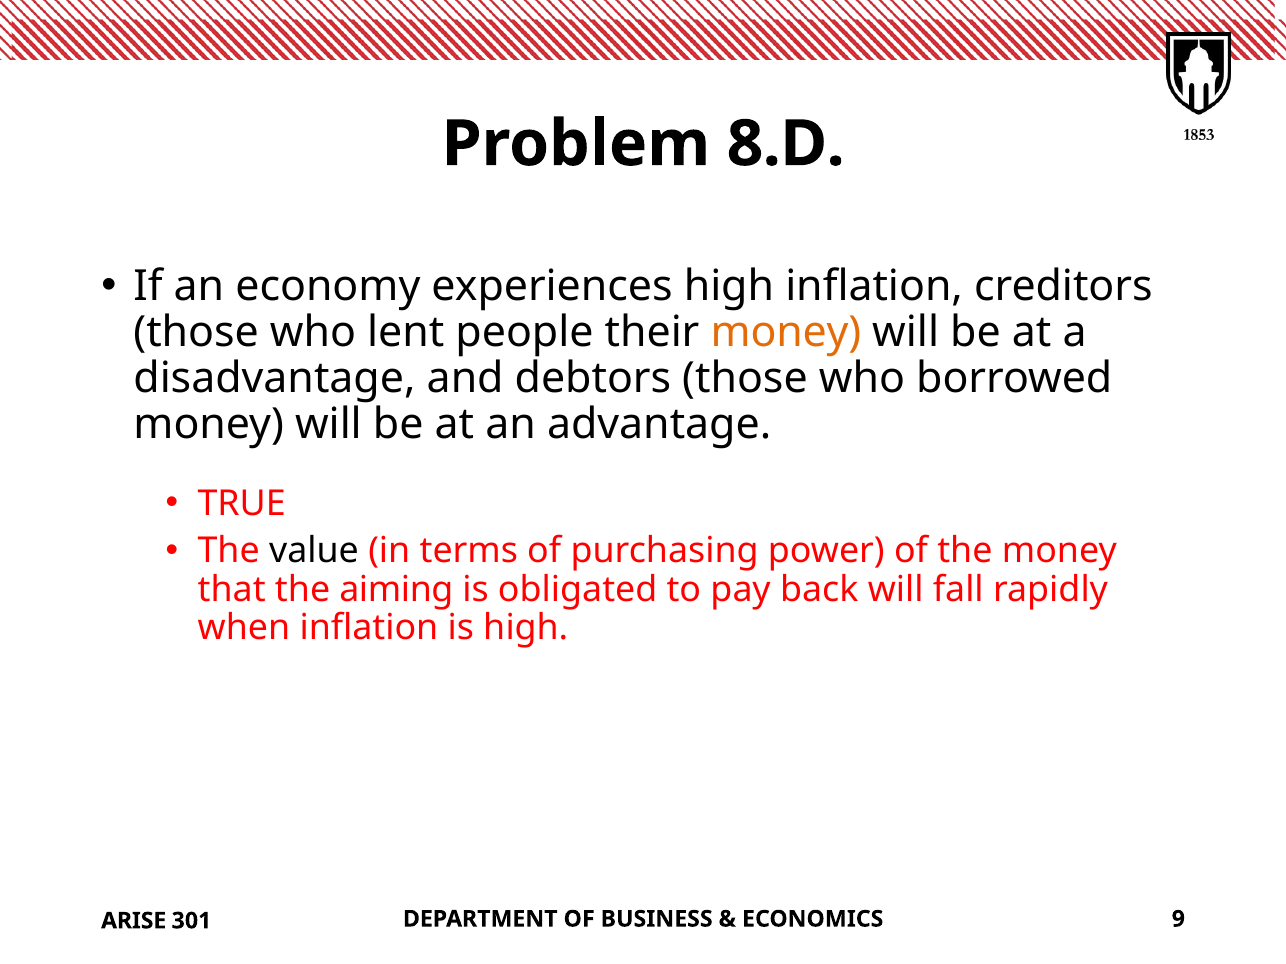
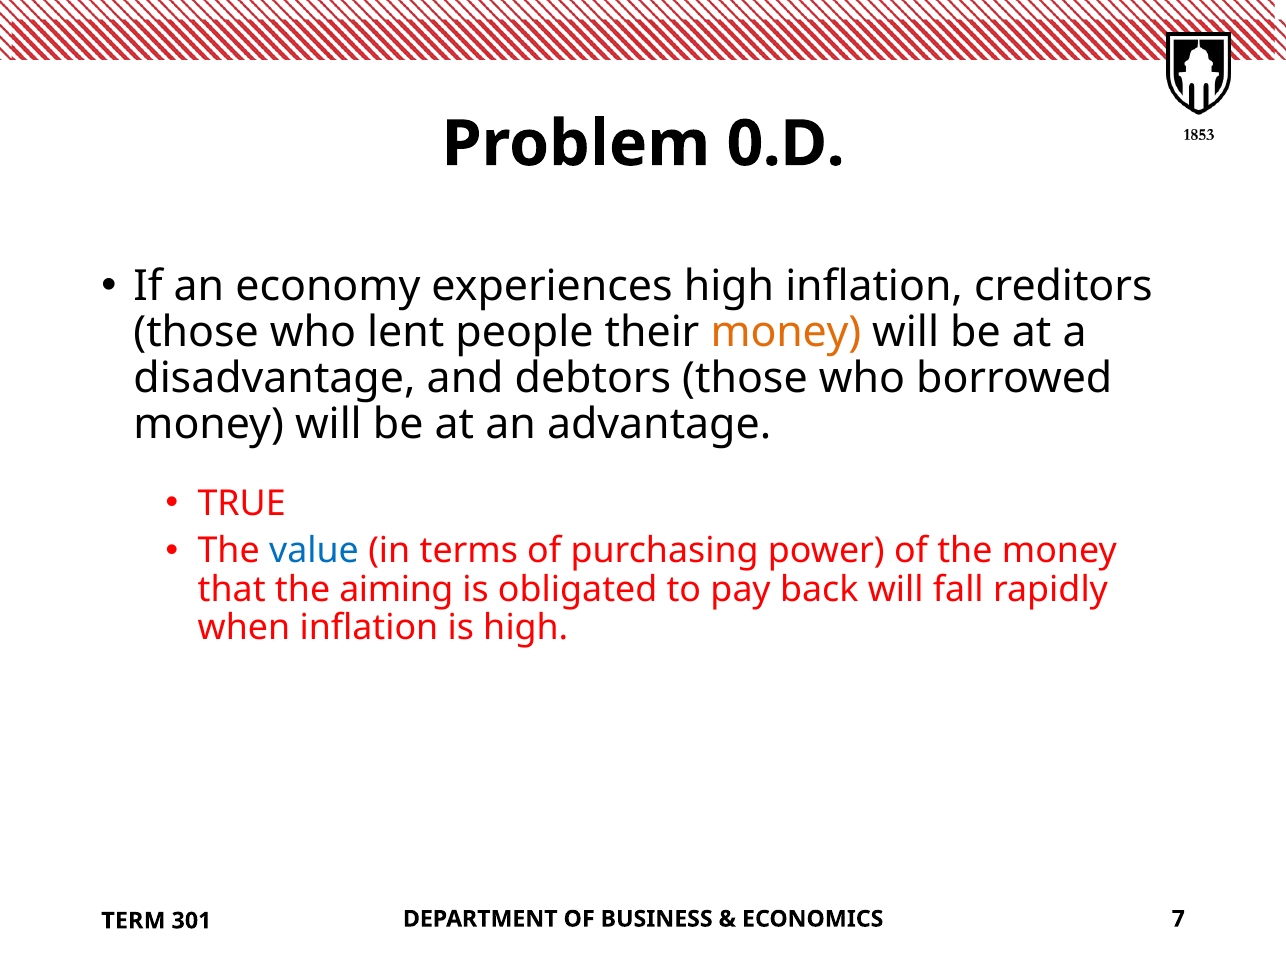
8.D: 8.D -> 0.D (786, 144)
value colour: black -> blue (314, 551)
9: 9 -> 7 (1178, 919)
ARISE: ARISE -> TERM (133, 921)
